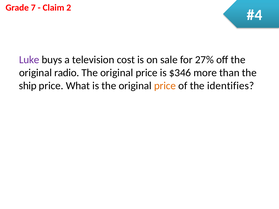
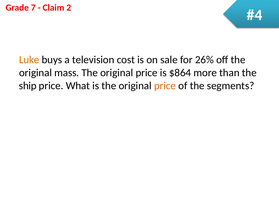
Luke colour: purple -> orange (29, 60)
27%: 27% -> 26% (204, 60)
radio: radio -> mass (67, 73)
$346: $346 -> $864 (180, 73)
identifies: identifies -> segments (231, 86)
